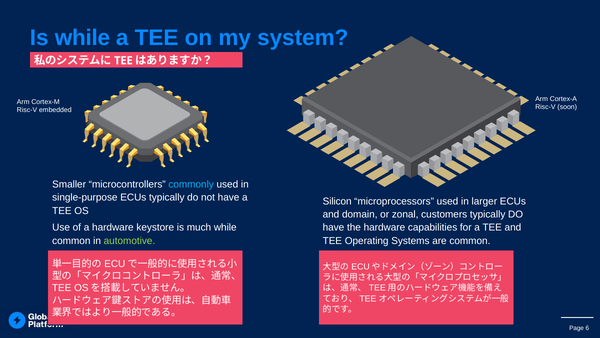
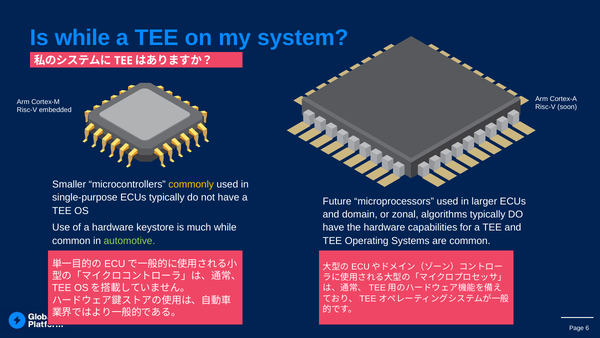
commonly colour: light blue -> yellow (191, 184)
Silicon: Silicon -> Future (337, 201)
customers: customers -> algorithms (444, 214)
